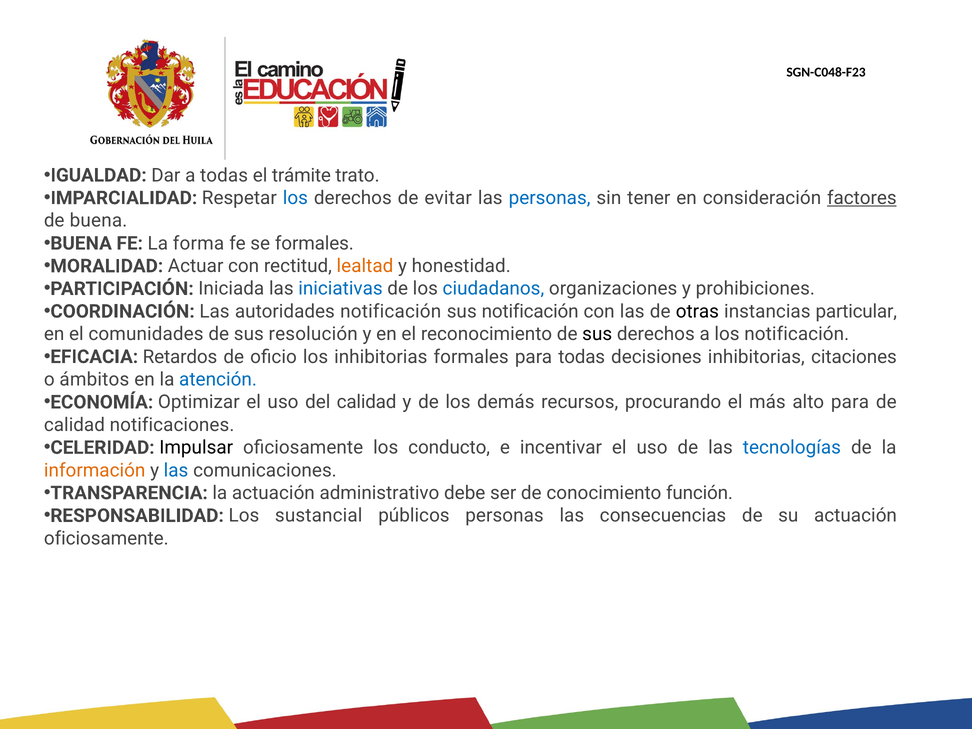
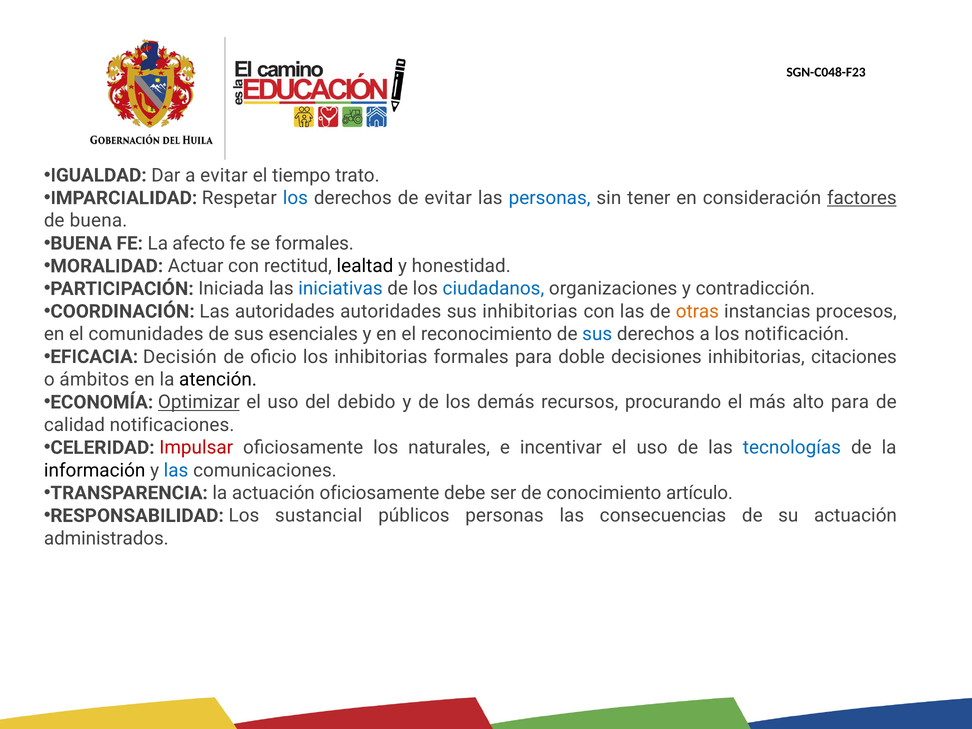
a todas: todas -> evitar (224, 175)
trámite: trámite -> tiempo (301, 175)
forma: forma -> afecto (199, 243)
lealtad colour: orange -> black (365, 266)
prohibiciones: prohibiciones -> contradicción (755, 289)
autoridades notificación: notificación -> autoridades (391, 311)
sus notificación: notificación -> inhibitorias (530, 311)
otras colour: black -> orange (697, 311)
particular: particular -> procesos (856, 311)
resolución: resolución -> esenciales (313, 334)
sus colour: black -> blue (597, 334)
Retardos: Retardos -> Decisión (180, 357)
para todas: todas -> doble (582, 357)
atención colour: blue -> black (218, 379)
Optimizar underline: none -> present (199, 402)
del calidad: calidad -> debido (366, 402)
Impulsar colour: black -> red (196, 448)
conducto: conducto -> naturales (449, 448)
información colour: orange -> black (95, 470)
actuación administrativo: administrativo -> oficiosamente (379, 493)
función: función -> artículo (699, 493)
oficiosamente: oficiosamente -> administrados (106, 538)
